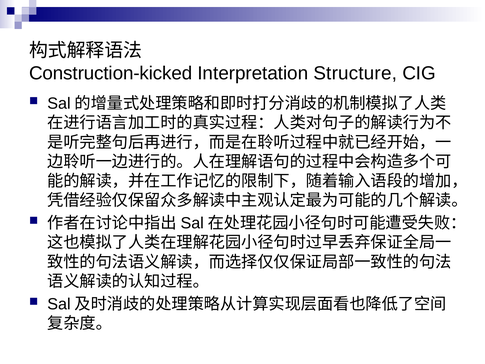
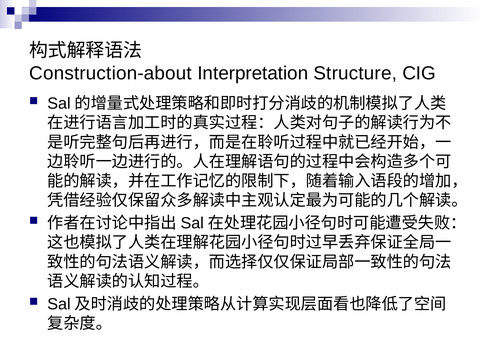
Construction-kicked: Construction-kicked -> Construction-about (111, 73)
